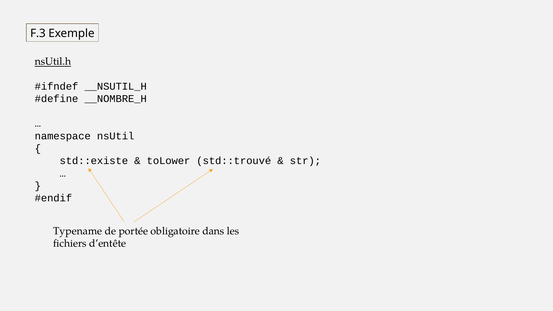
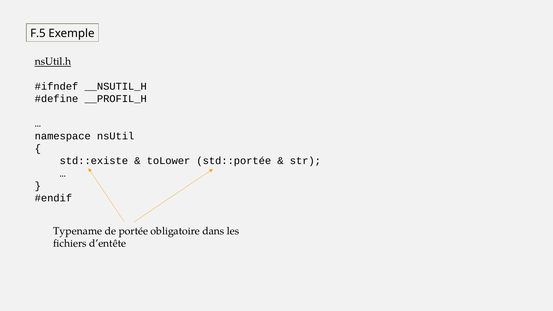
F.3: F.3 -> F.5 (38, 33)
__NOMBRE_H: __NOMBRE_H -> __PROFIL_H (116, 99)
std::trouvé: std::trouvé -> std::portée (234, 161)
